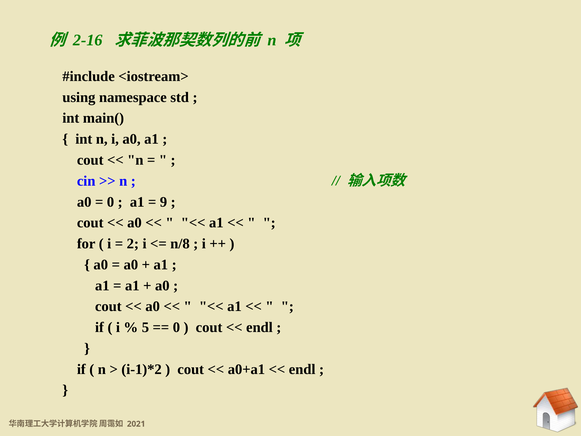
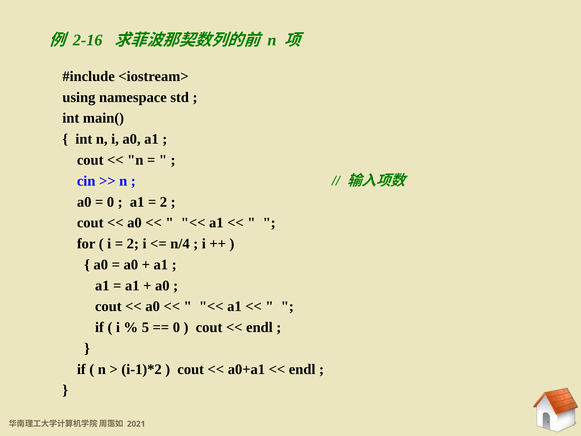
9: 9 -> 2 (164, 202)
n/8: n/8 -> n/4 (180, 244)
